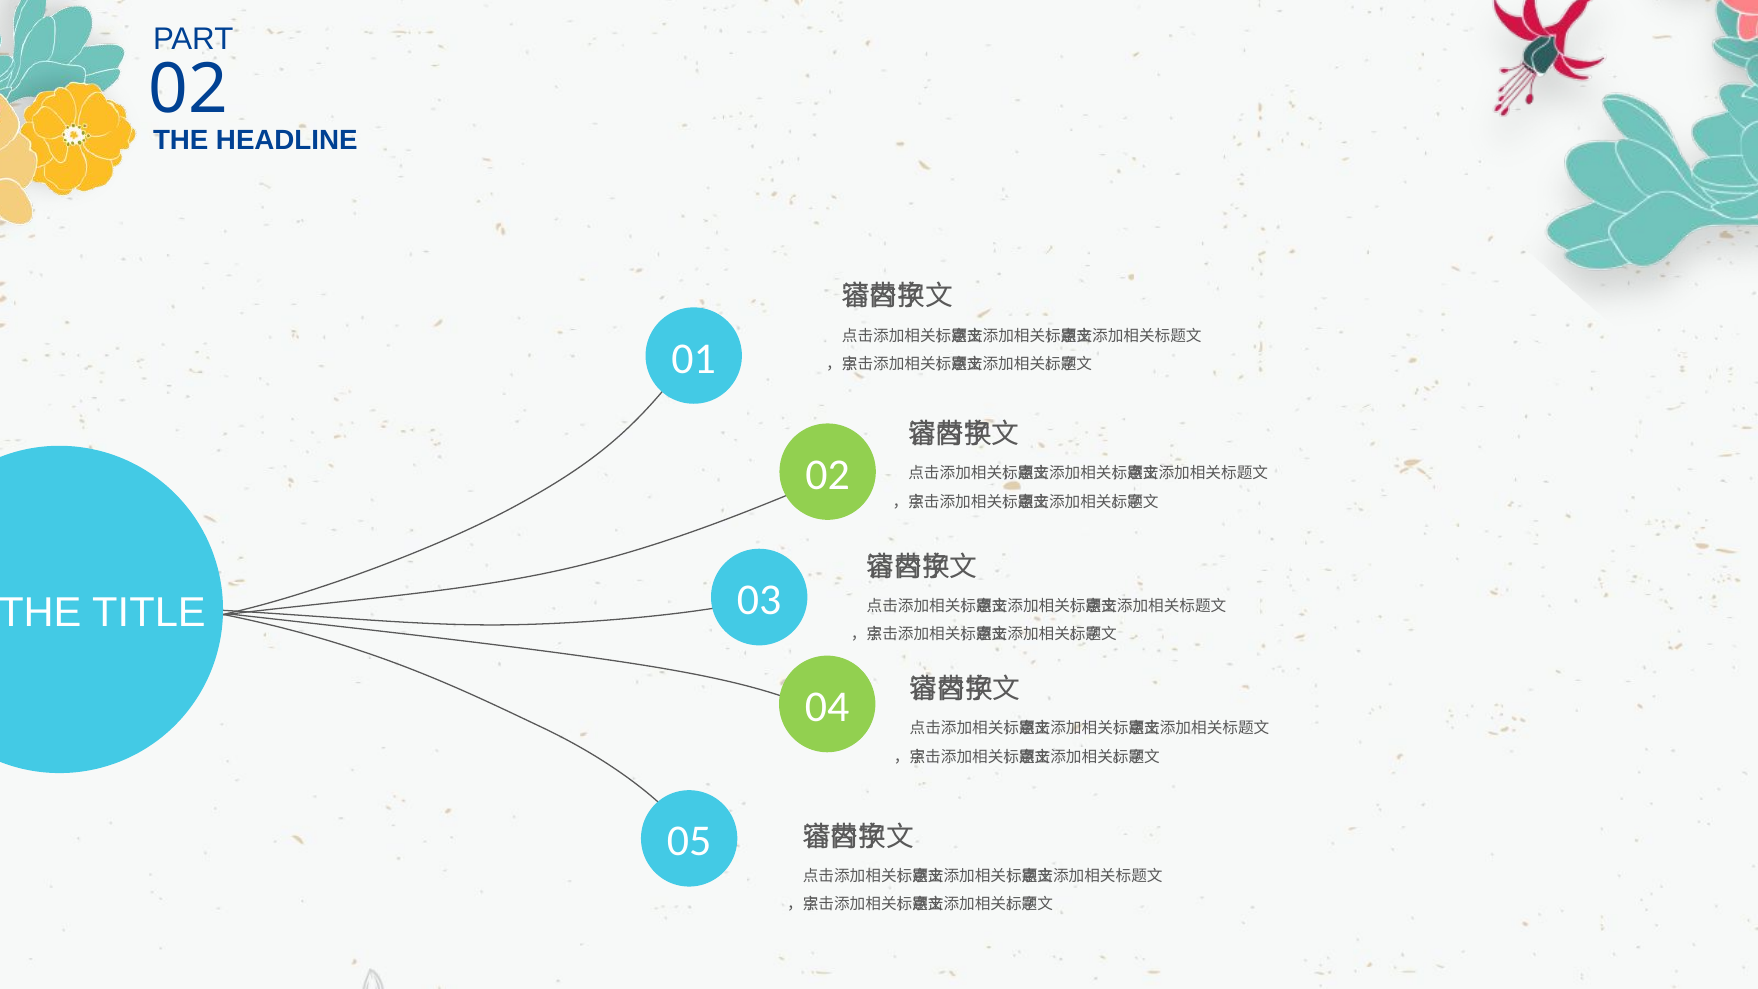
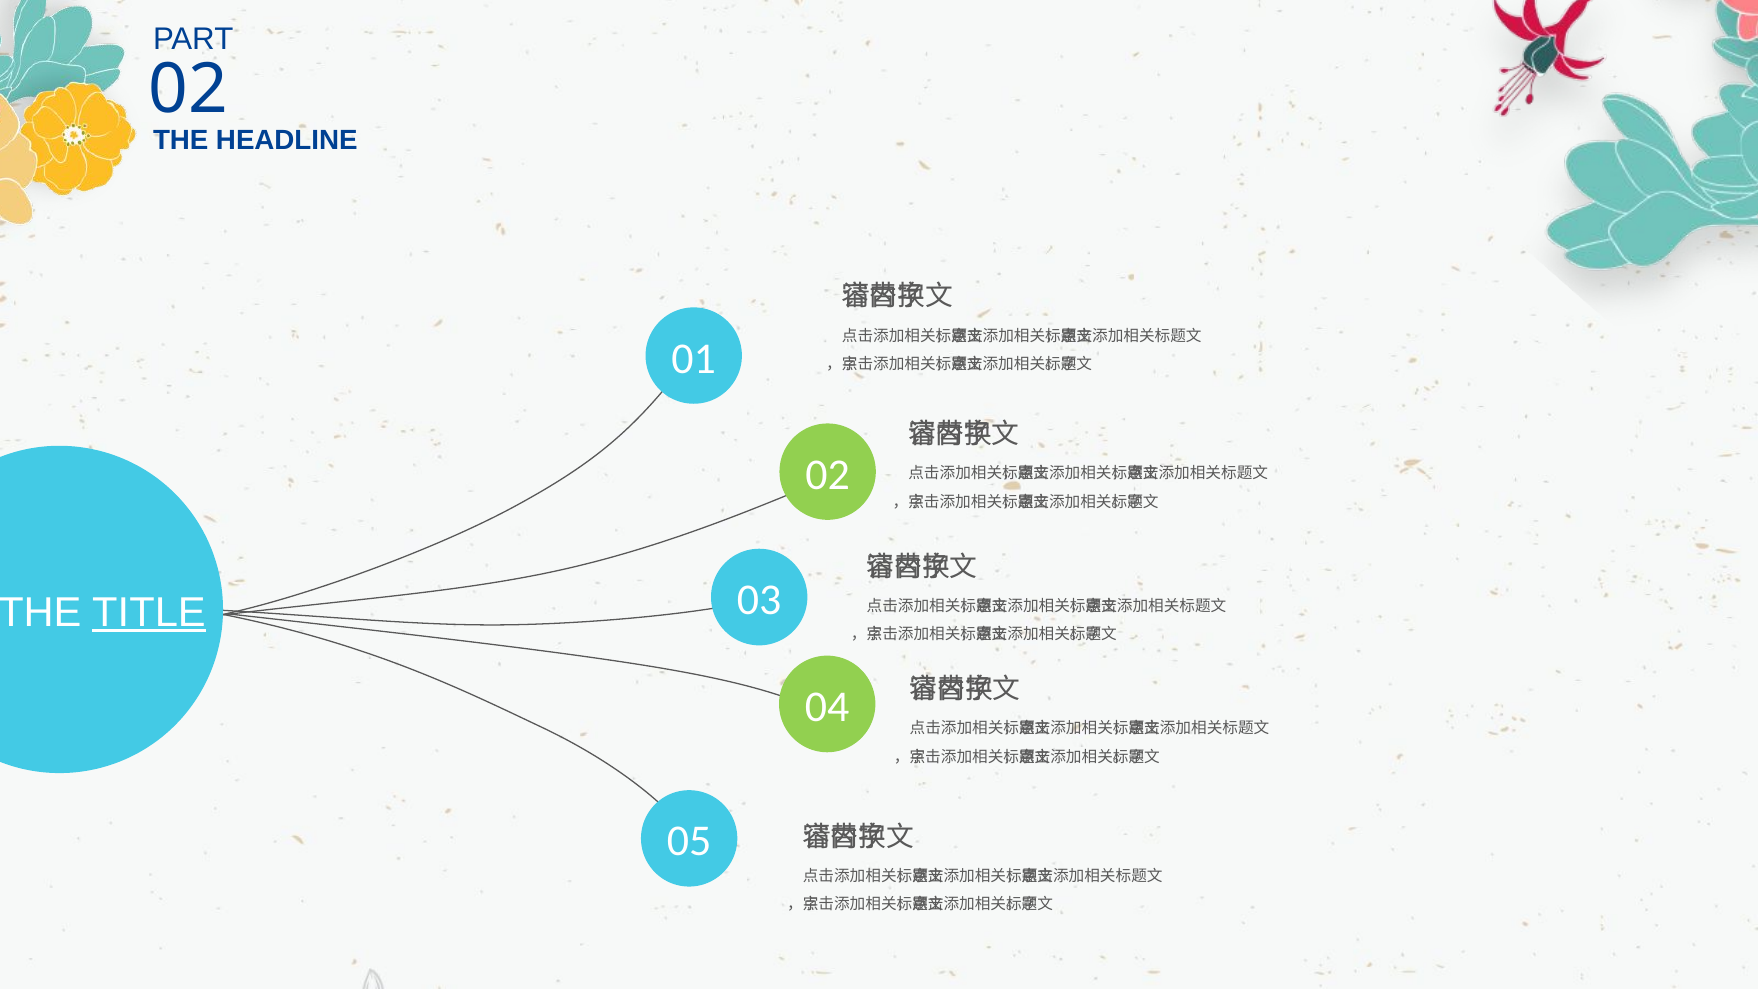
TITLE underline: none -> present (149, 612)
